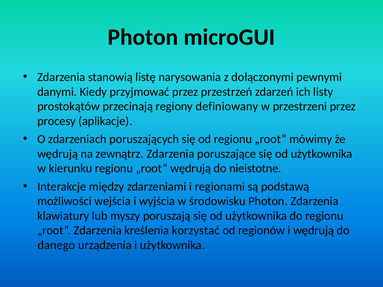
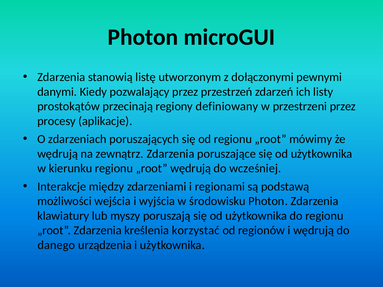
narysowania: narysowania -> utworzonym (190, 77)
przyjmować: przyjmować -> pozwalający (140, 92)
nieistotne: nieistotne -> wcześniej (255, 169)
